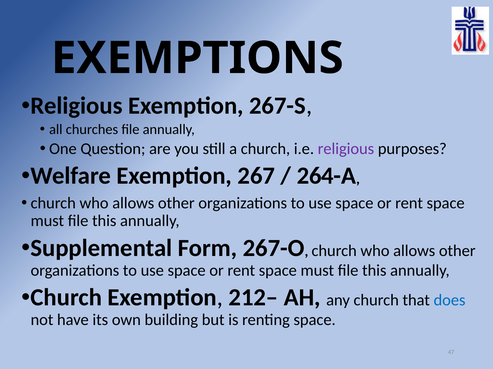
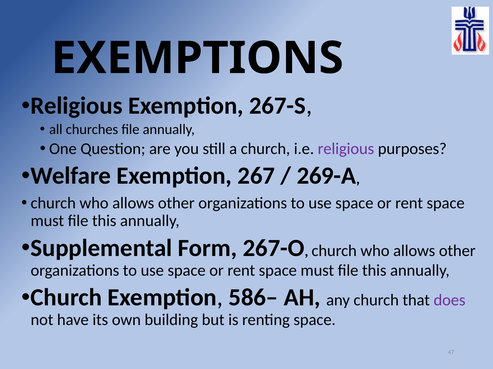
264-A: 264-A -> 269-A (326, 176)
212–: 212– -> 586– (253, 298)
does colour: blue -> purple (450, 301)
